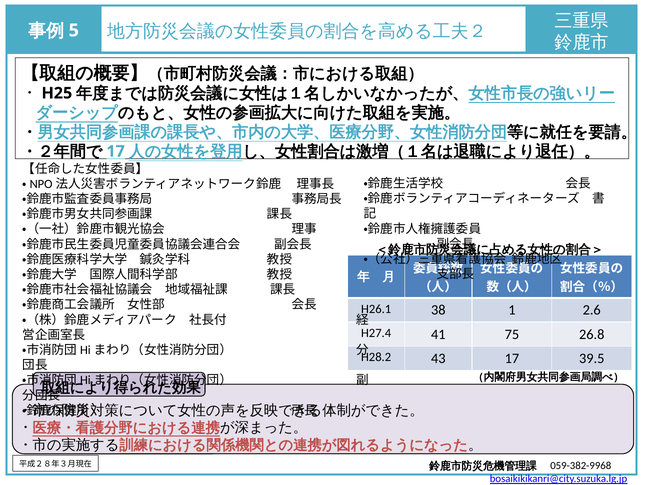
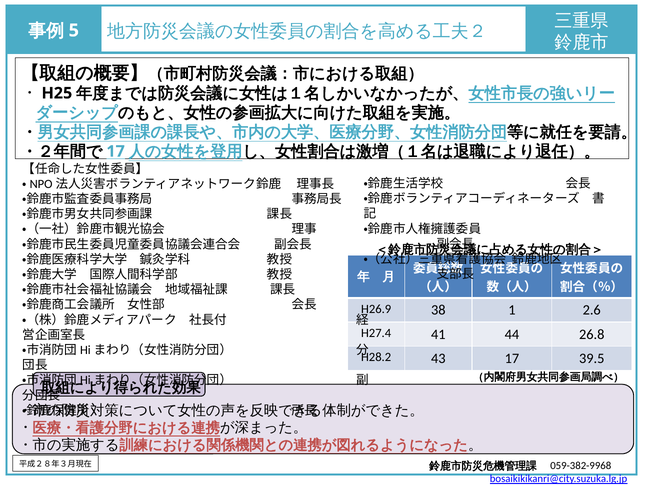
H26.1: H26.1 -> H26.9 (376, 309)
75: 75 -> 44 (512, 334)
